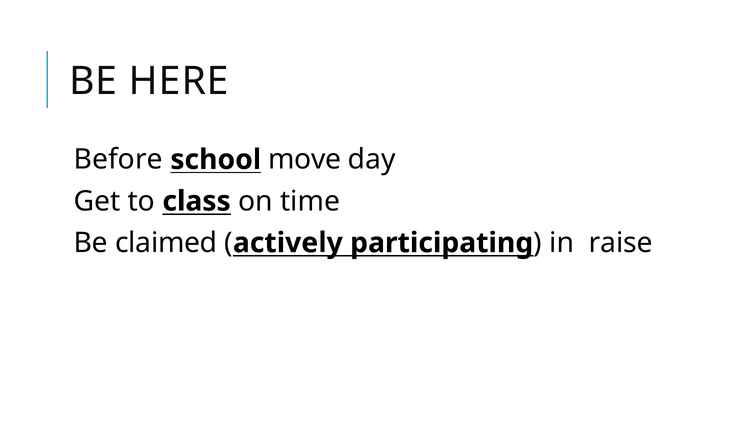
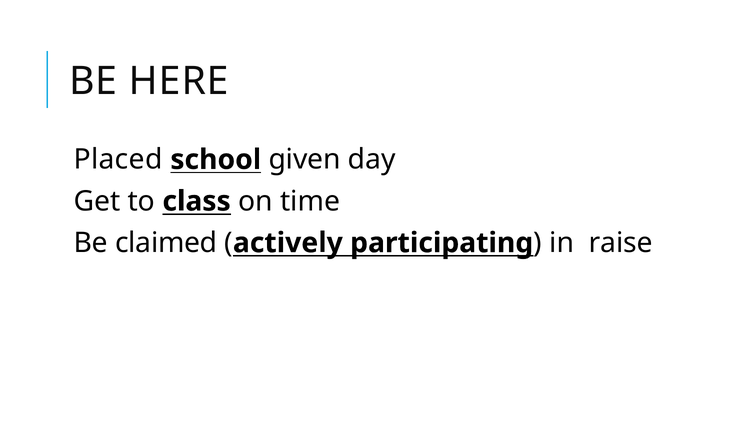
Before: Before -> Placed (118, 160)
move: move -> given (305, 160)
